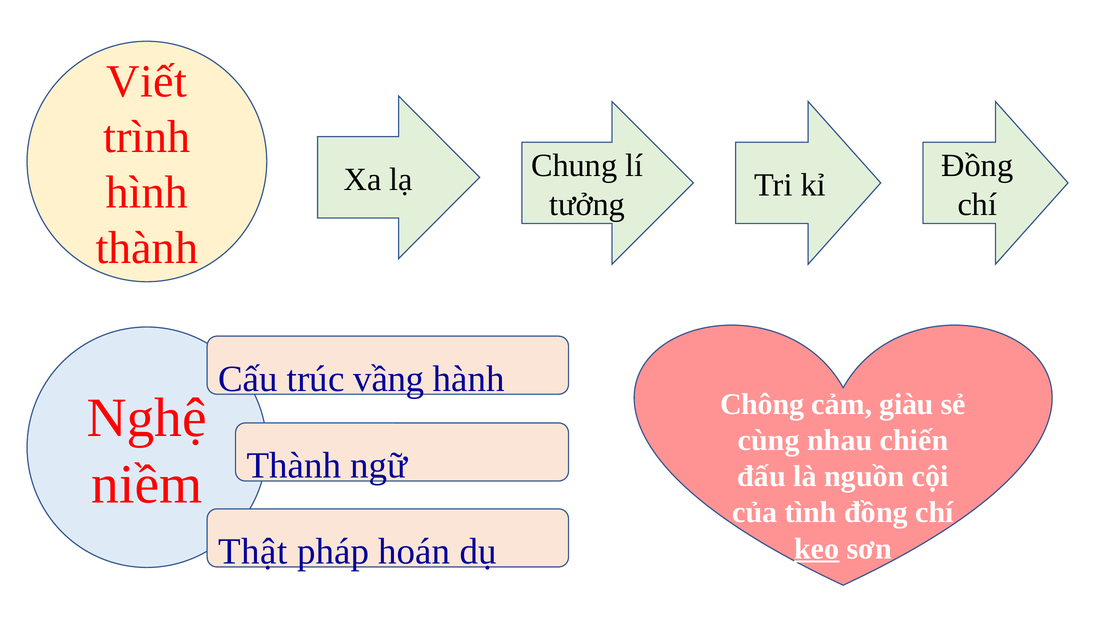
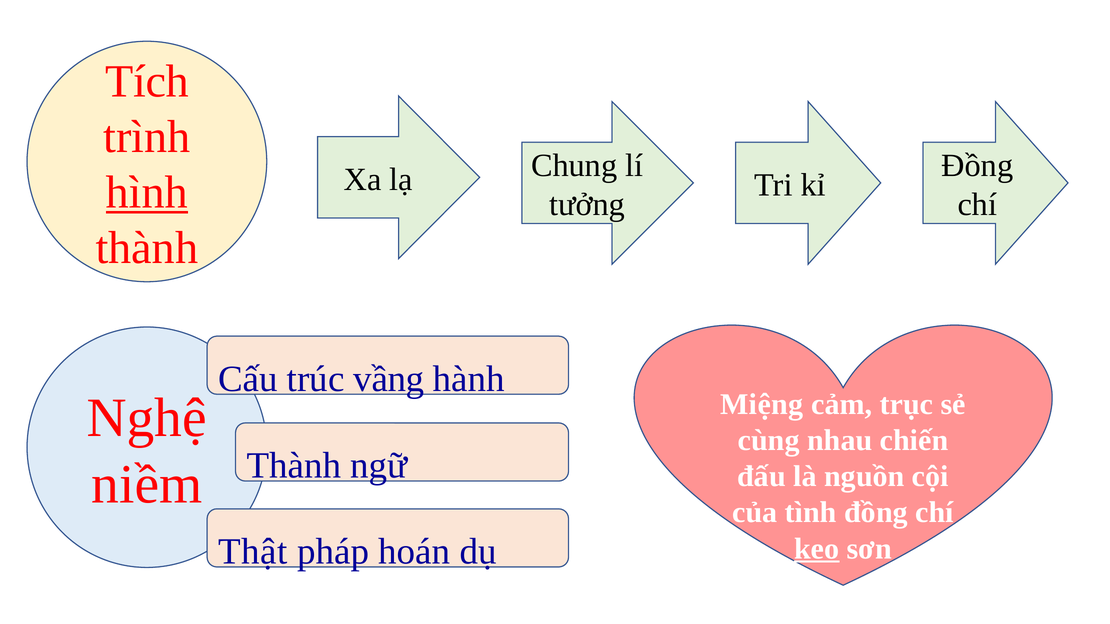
Viết: Viết -> Tích (147, 82)
hình underline: none -> present (147, 193)
Chông: Chông -> Miệng (762, 405)
giàu: giàu -> trục (906, 405)
